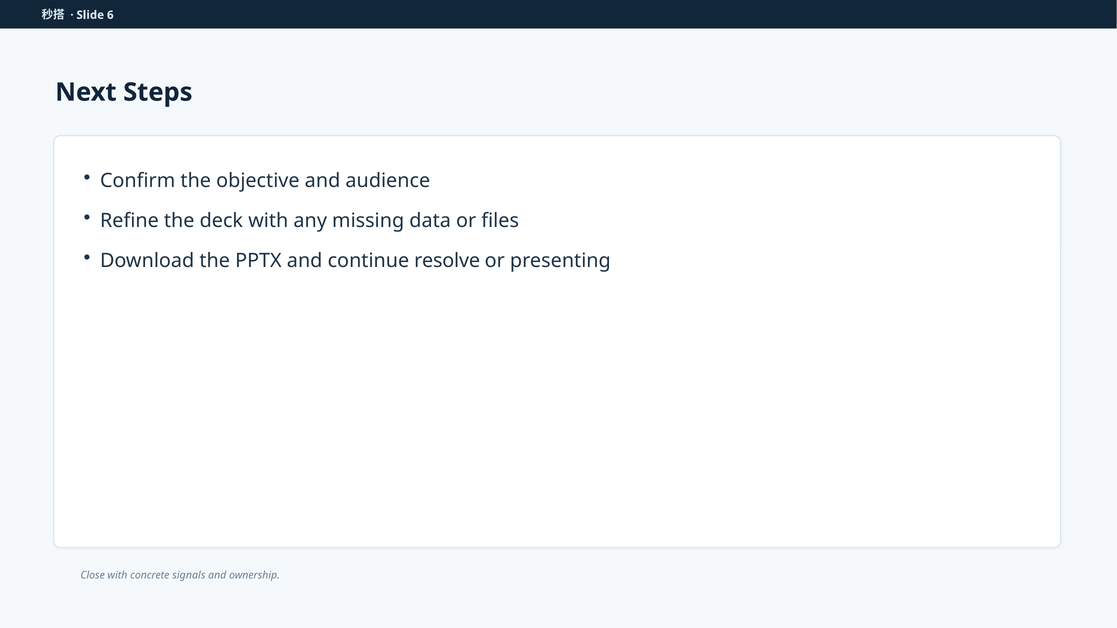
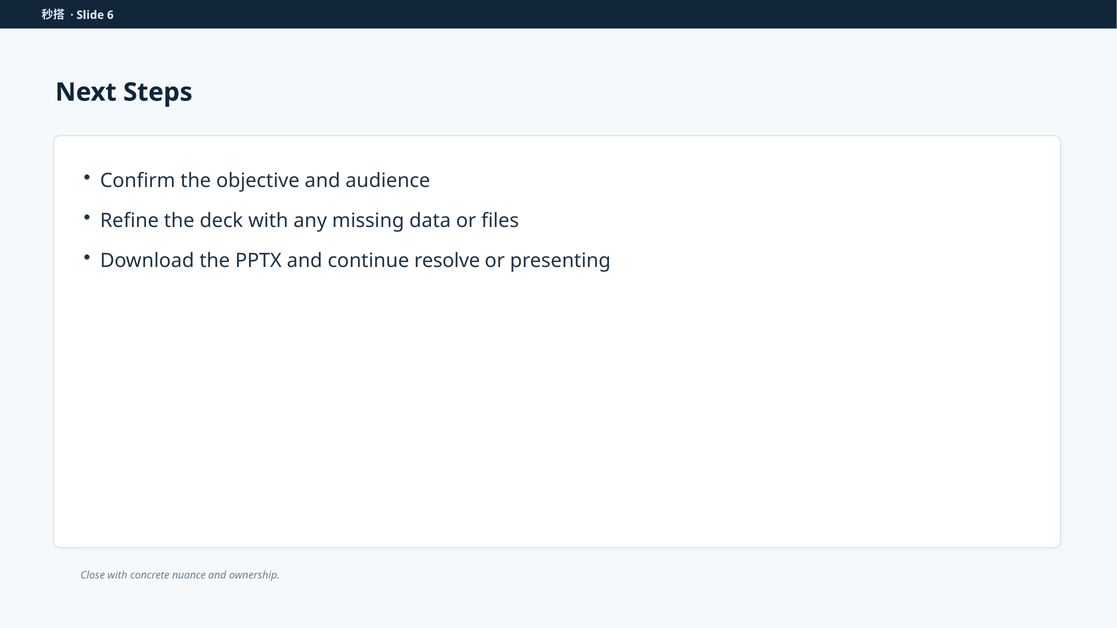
signals: signals -> nuance (189, 575)
